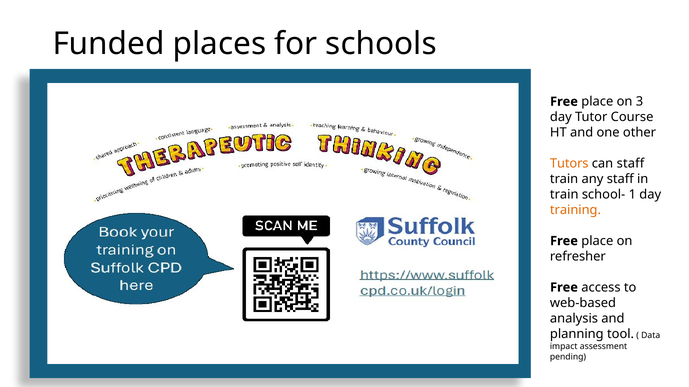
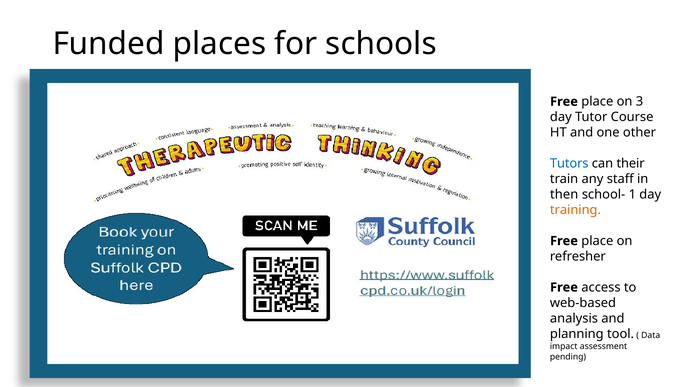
Tutors colour: orange -> blue (569, 164)
can staff: staff -> their (631, 164)
train: train -> then (564, 195)
